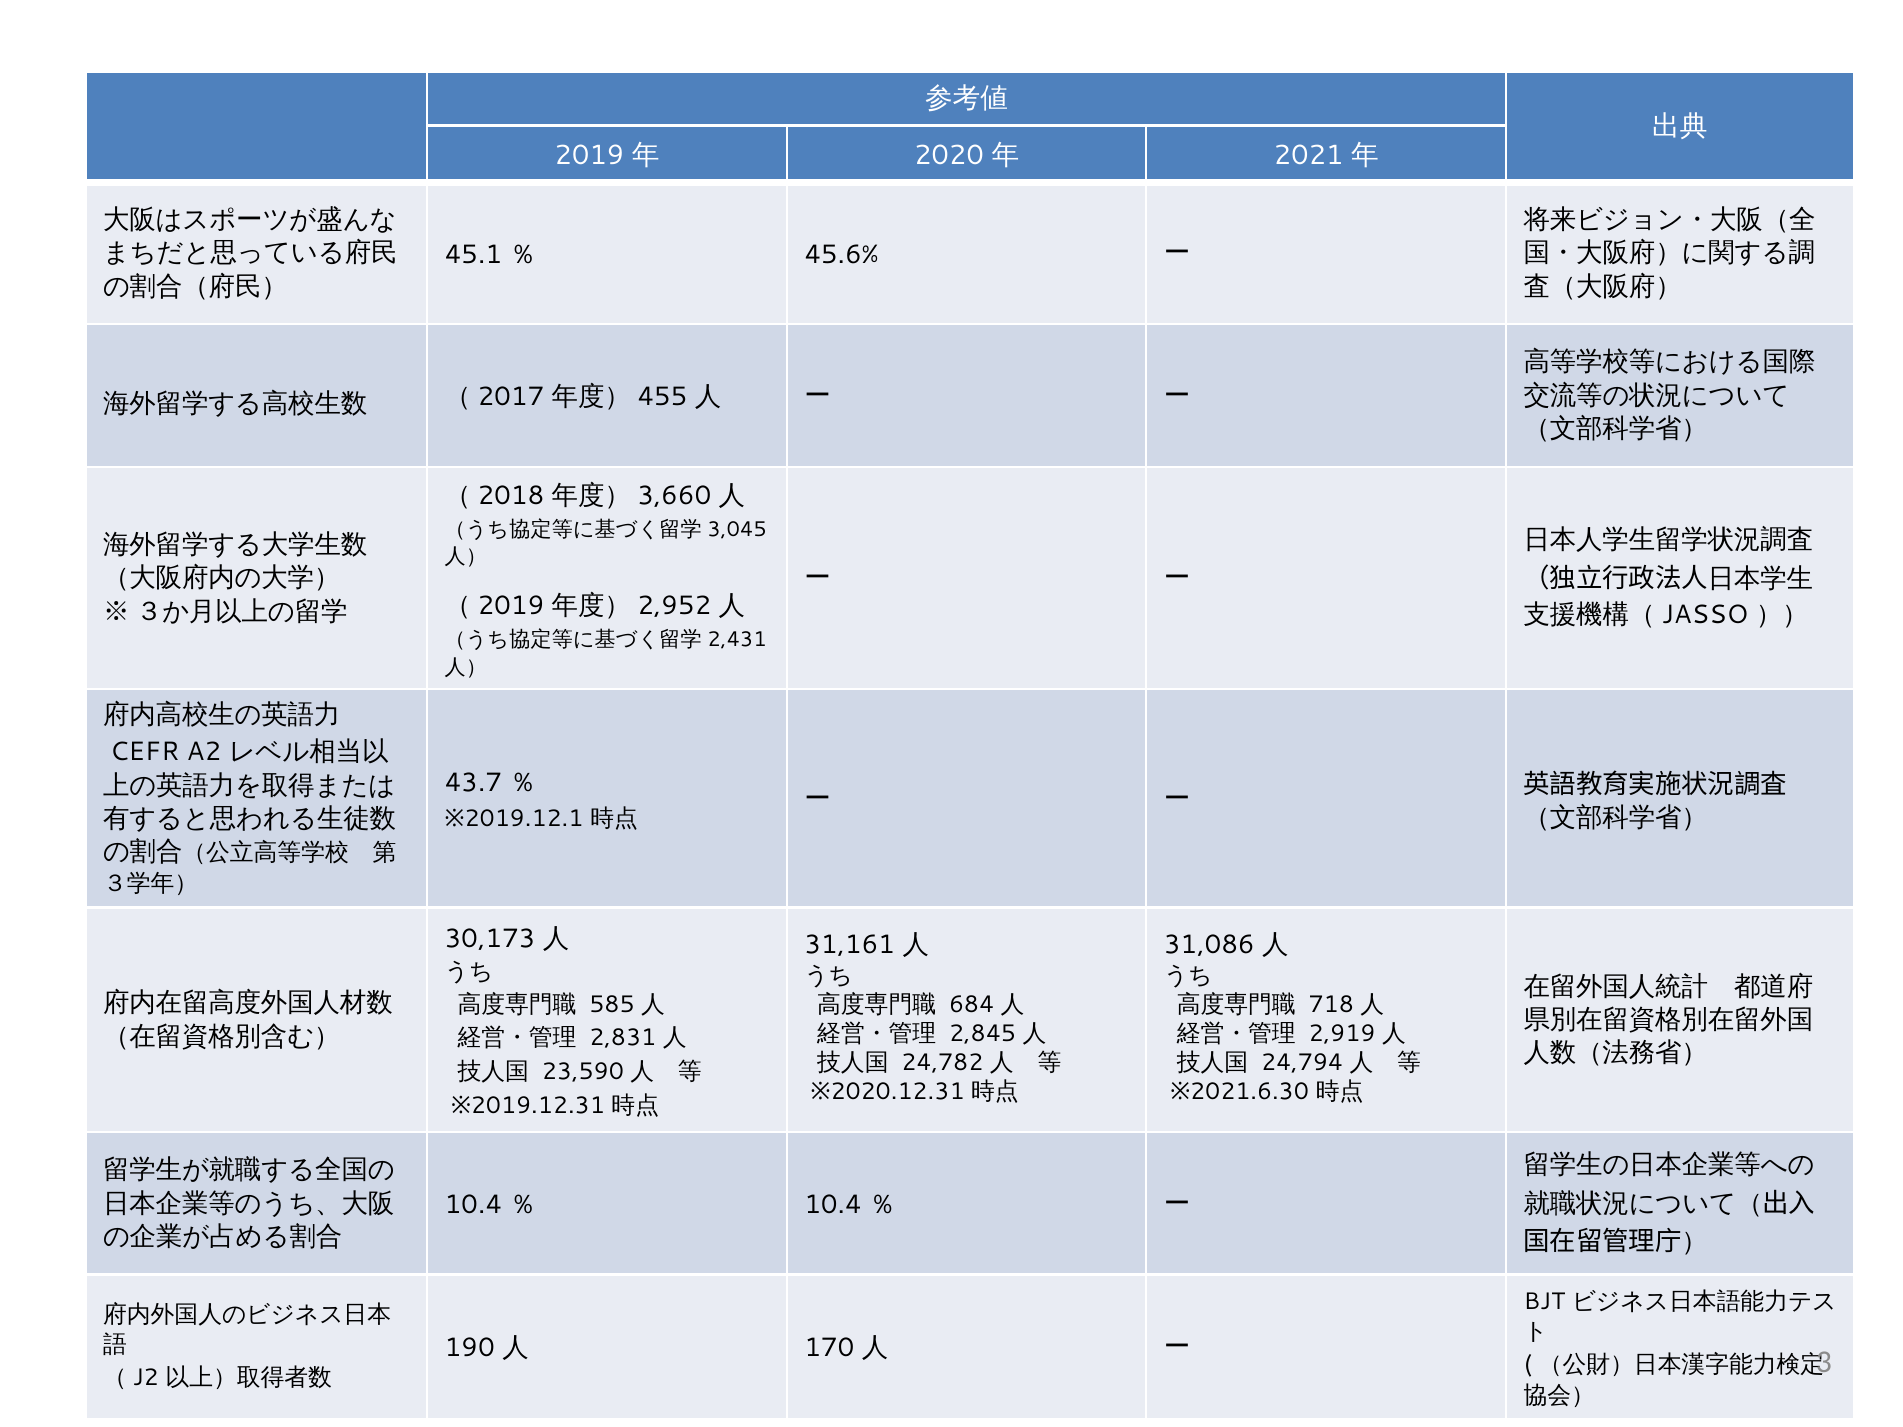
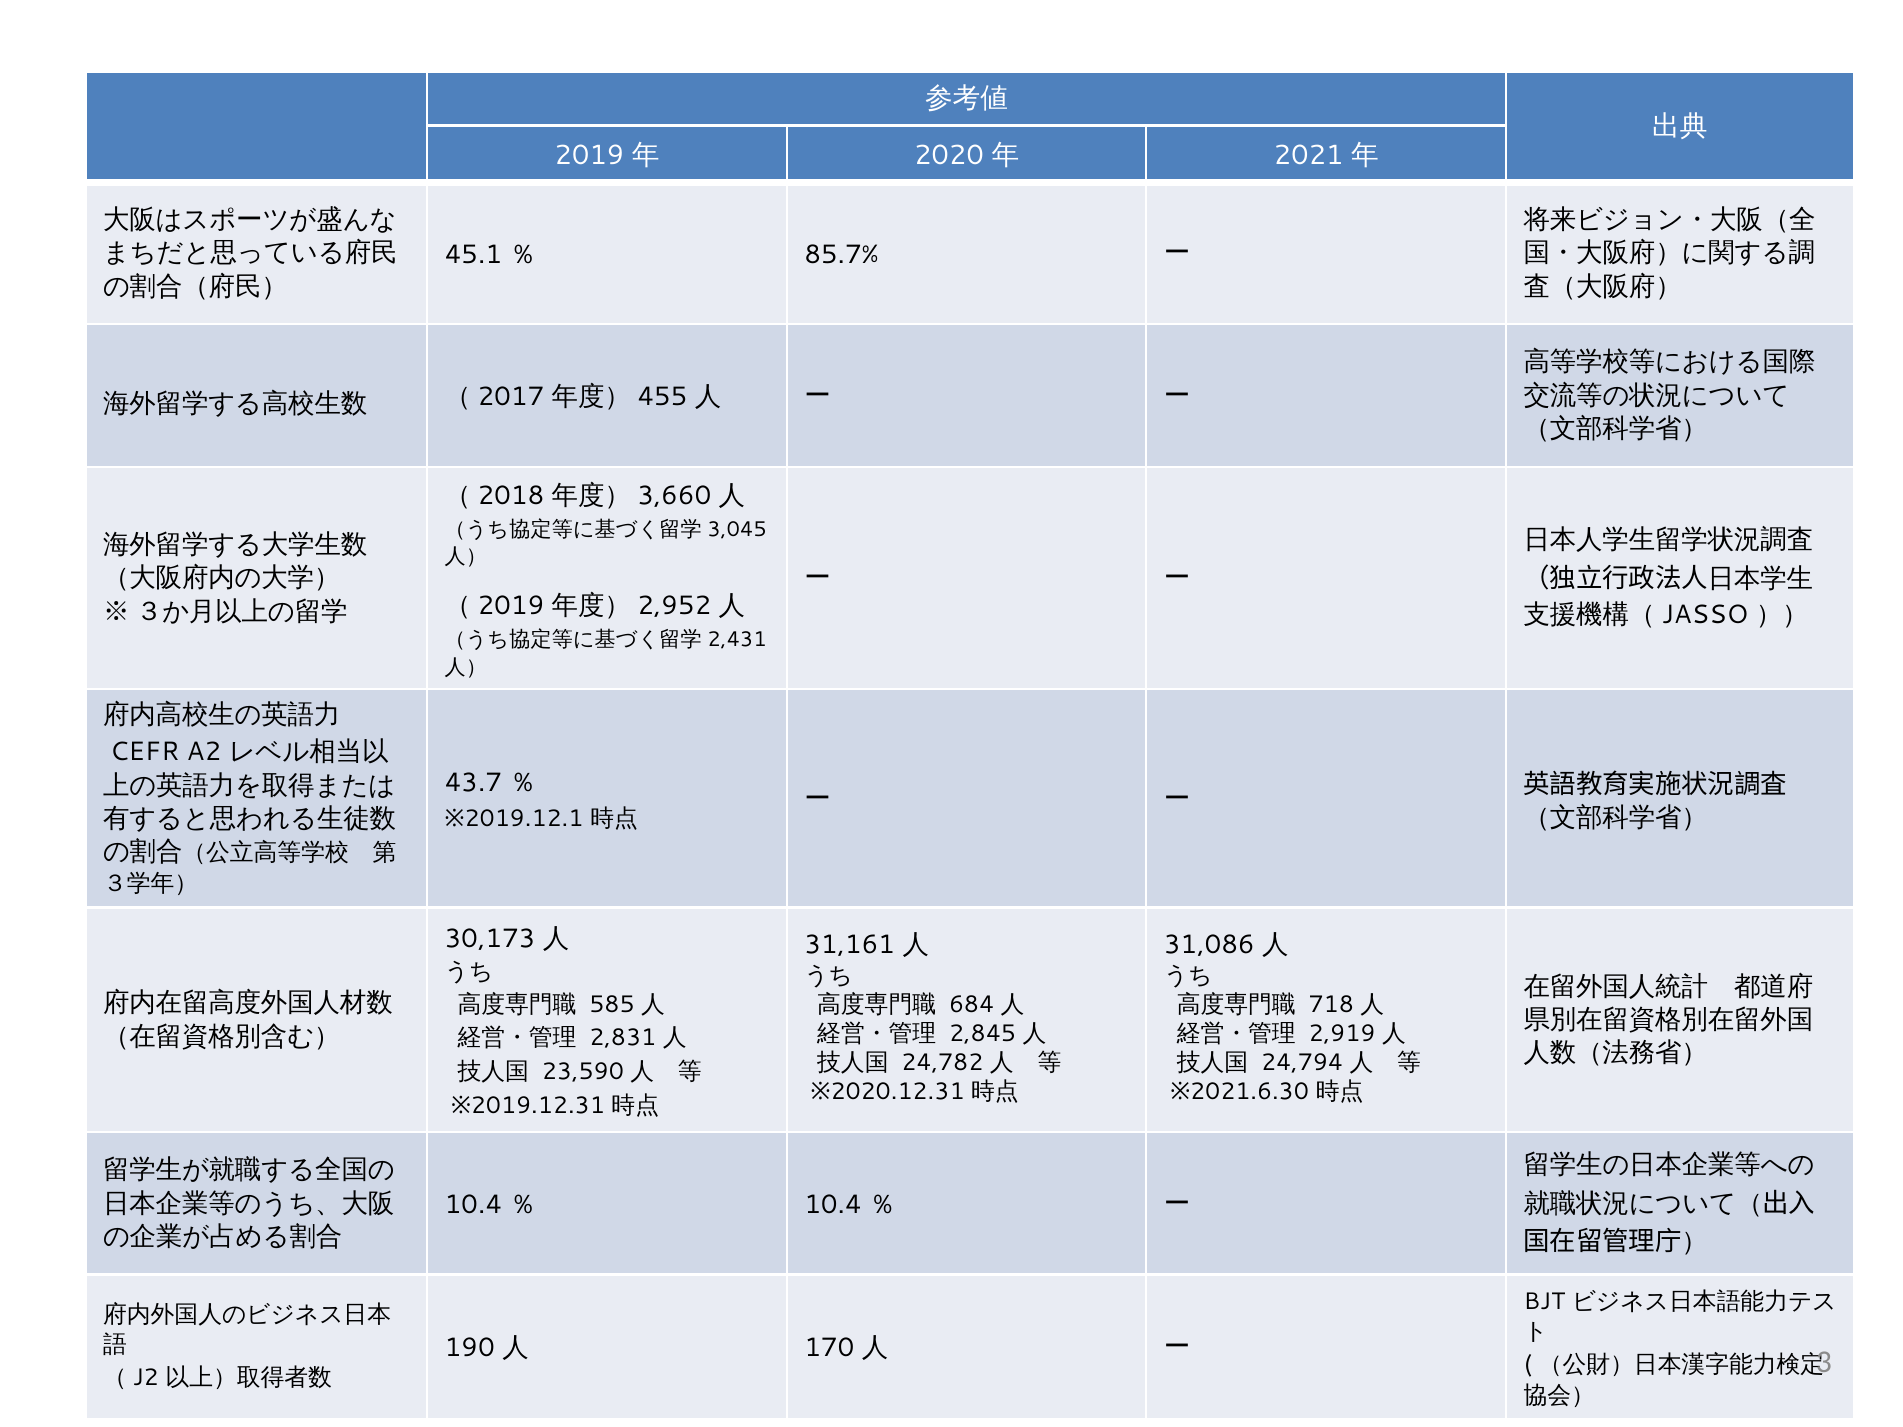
45.6%: 45.6% -> 85.7% (842, 255)
